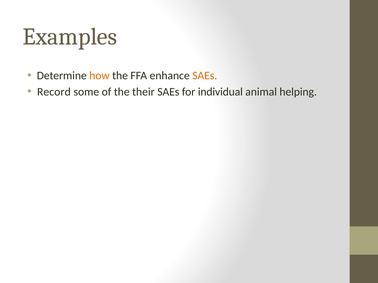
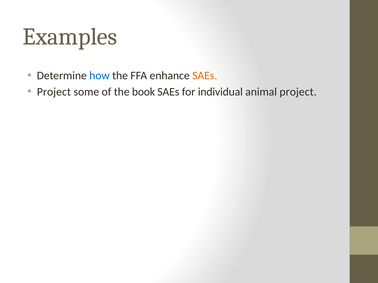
how colour: orange -> blue (99, 76)
Record: Record -> Project (54, 92)
their: their -> book (144, 92)
animal helping: helping -> project (298, 92)
